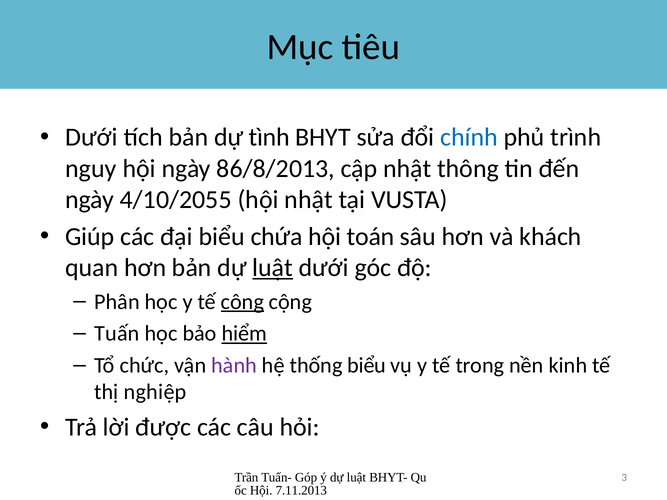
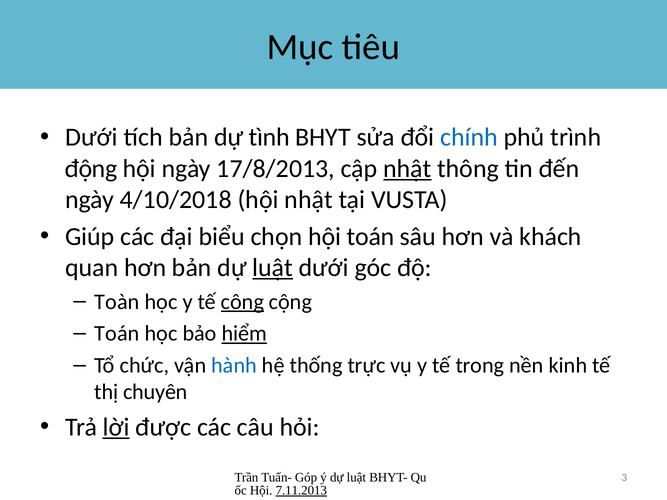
nguy: nguy -> động (91, 169)
86/8/2013: 86/8/2013 -> 17/8/2013 (276, 169)
nhật underline: none -> present (407, 169)
4/10/2055: 4/10/2055 -> 4/10/2018 (176, 200)
chứa: chứa -> chọn (276, 237)
Phân: Phân -> Toàn (117, 302)
Tuấn: Tuấn -> Toán (117, 334)
hành colour: purple -> blue (234, 366)
thống biểu: biểu -> trực (366, 366)
nghiệp: nghiệp -> chuyên (155, 392)
lời underline: none -> present (116, 427)
7.11.2013 underline: none -> present (301, 491)
